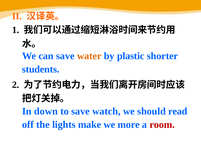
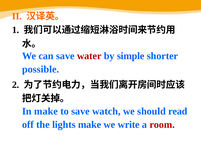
water colour: orange -> red (89, 56)
plastic: plastic -> simple (131, 56)
students: students -> possible (41, 69)
In down: down -> make (46, 111)
more: more -> write (129, 124)
